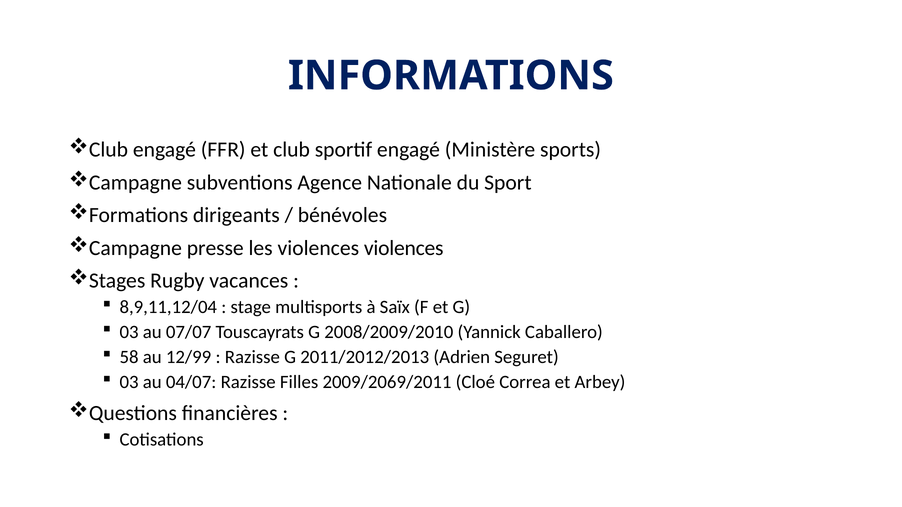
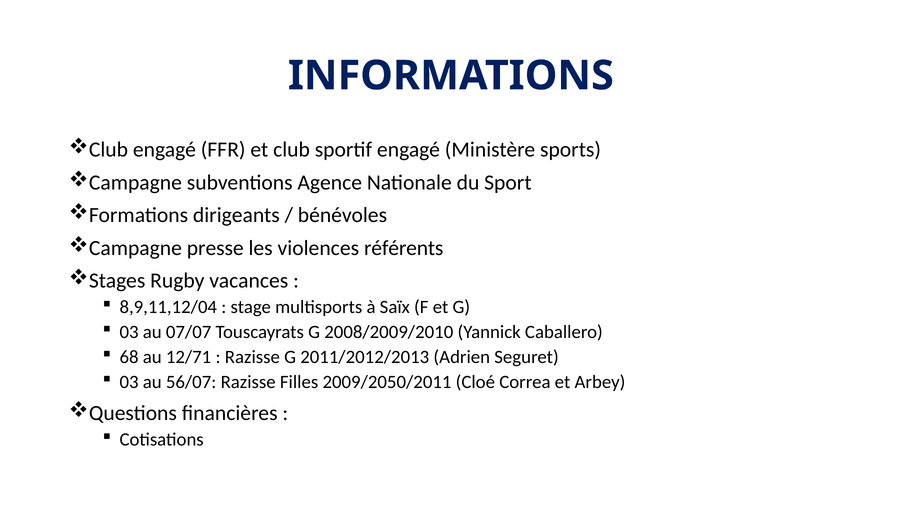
violences violences: violences -> référents (404, 248)
58: 58 -> 68 (129, 357)
12/99: 12/99 -> 12/71 (189, 357)
04/07: 04/07 -> 56/07 (191, 382)
2009/2069/2011: 2009/2069/2011 -> 2009/2050/2011 (387, 382)
